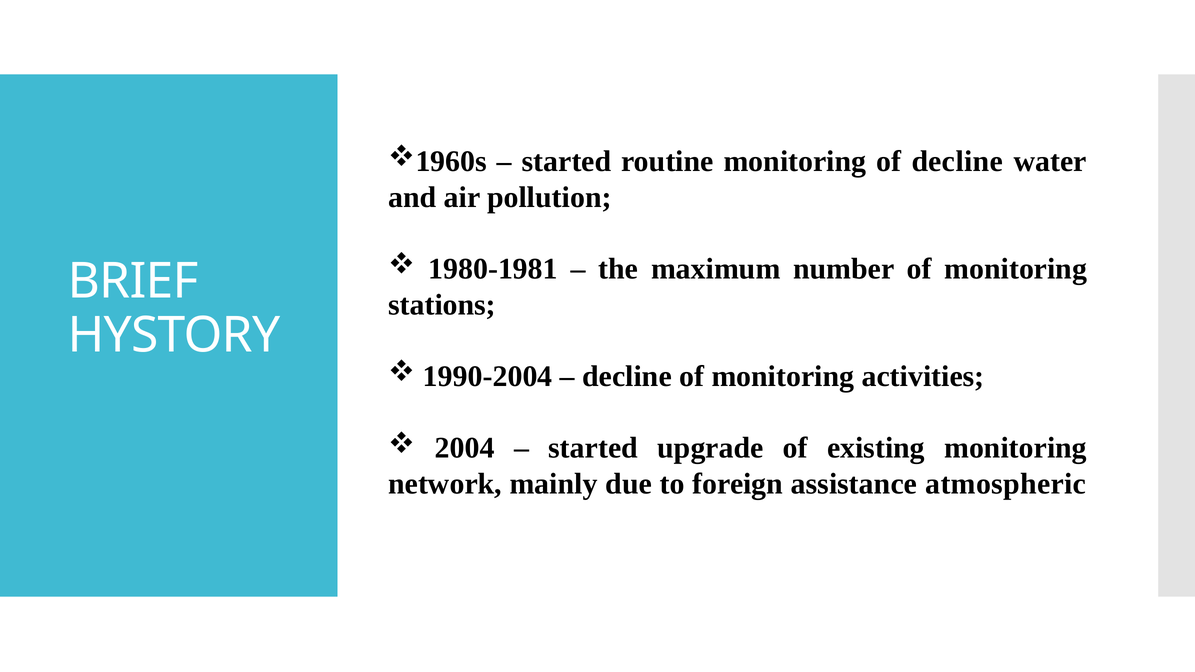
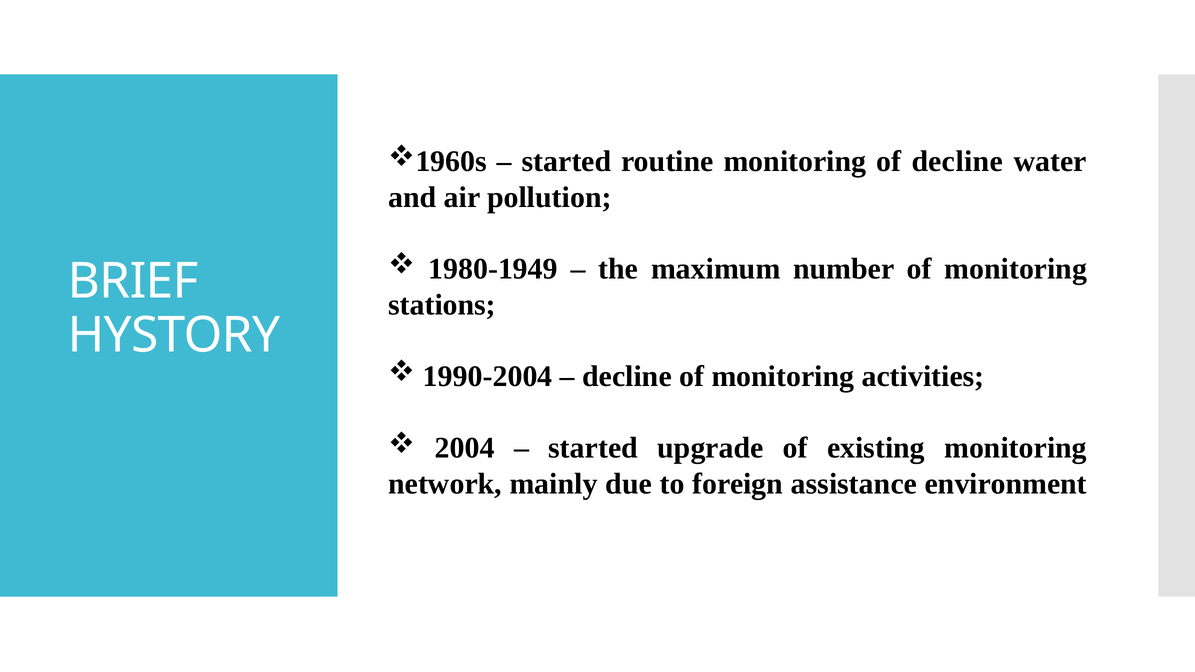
1980-1981: 1980-1981 -> 1980-1949 (493, 269)
atmospheric: atmospheric -> environment (1006, 484)
